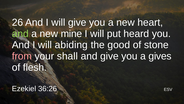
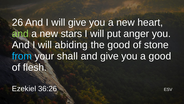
mine: mine -> stars (71, 34)
heard: heard -> anger (136, 34)
from colour: pink -> light blue (22, 56)
a gives: gives -> good (160, 56)
